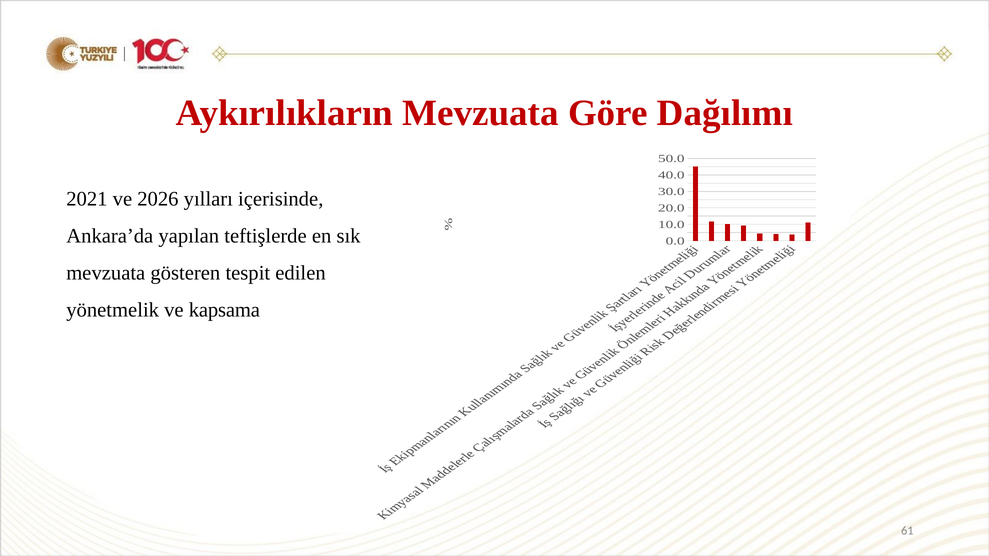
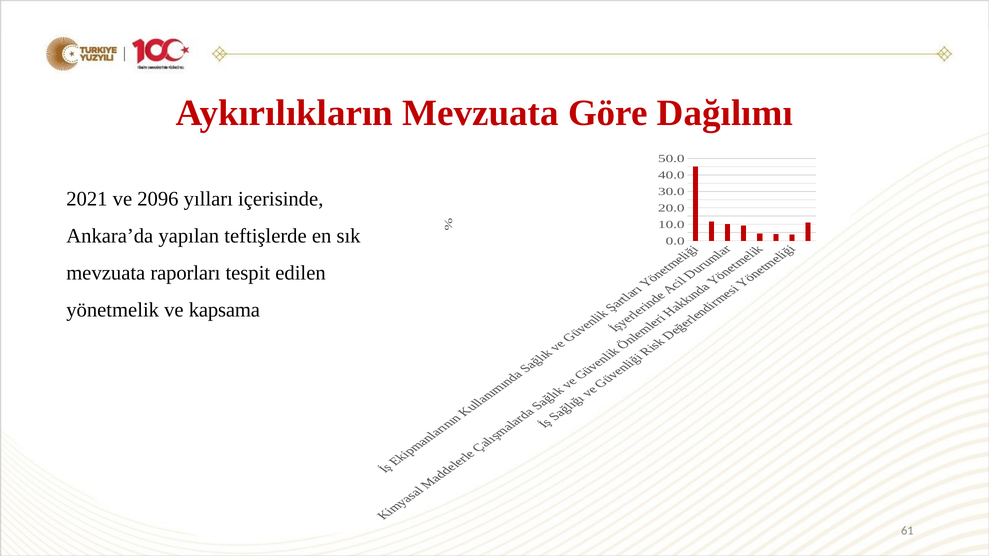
2026: 2026 -> 2096 (158, 199)
gösteren: gösteren -> raporları (185, 273)
